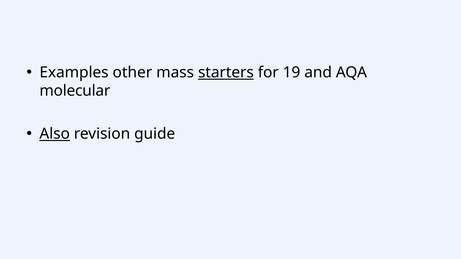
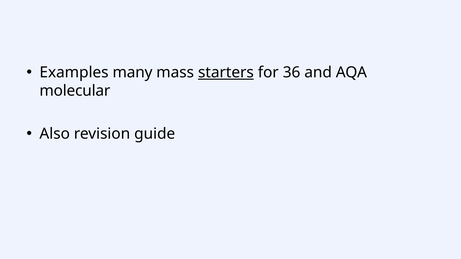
other: other -> many (133, 73)
19: 19 -> 36 (292, 73)
Also underline: present -> none (55, 134)
